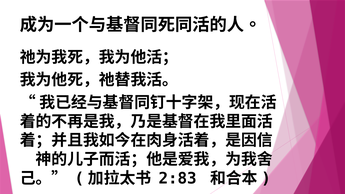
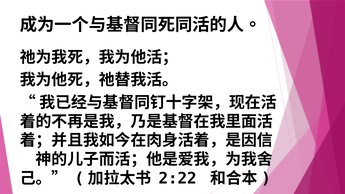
2:83: 2:83 -> 2:22 (178, 178)
